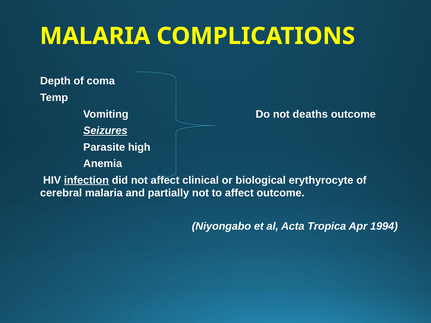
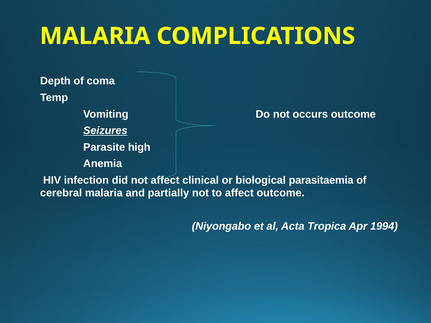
deaths: deaths -> occurs (310, 114)
infection underline: present -> none (86, 180)
erythyrocyte: erythyrocyte -> parasitaemia (321, 180)
